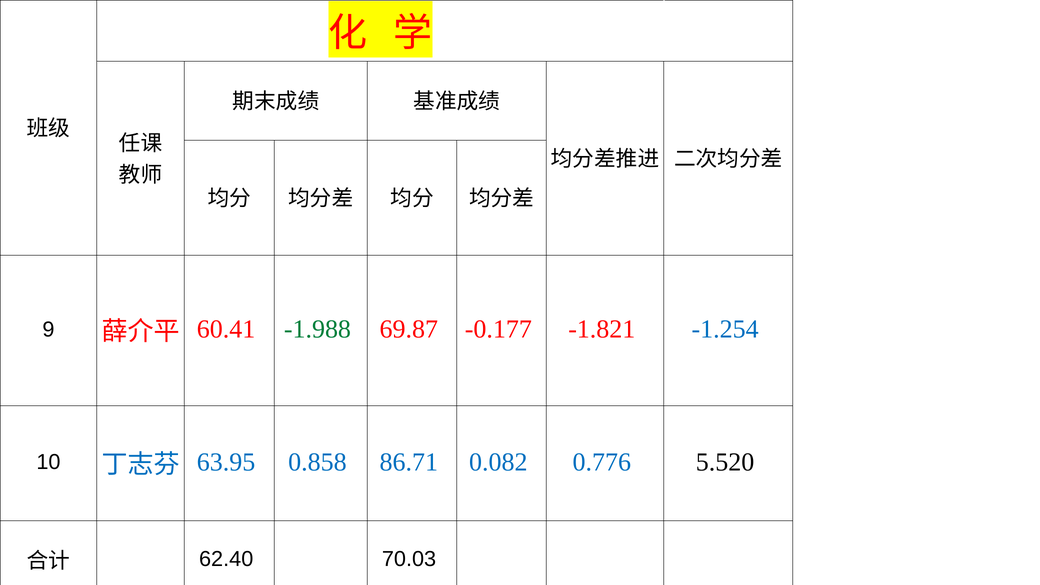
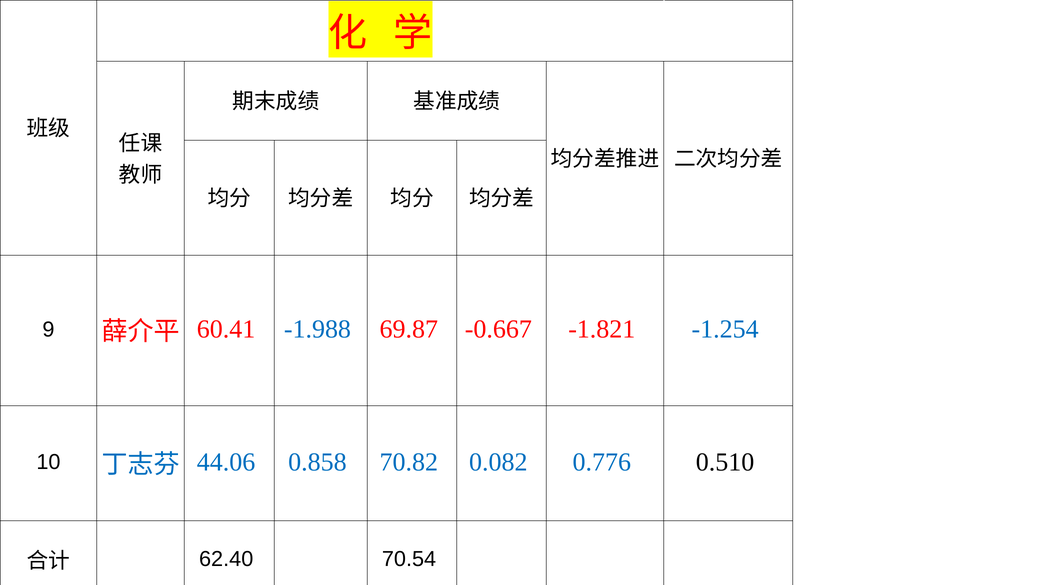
-1.988 colour: green -> blue (317, 329)
-0.177: -0.177 -> -0.667 (498, 329)
63.95: 63.95 -> 44.06 (226, 462)
86.71: 86.71 -> 70.82 (409, 462)
5.520: 5.520 -> 0.510 (725, 462)
70.03: 70.03 -> 70.54 (409, 559)
